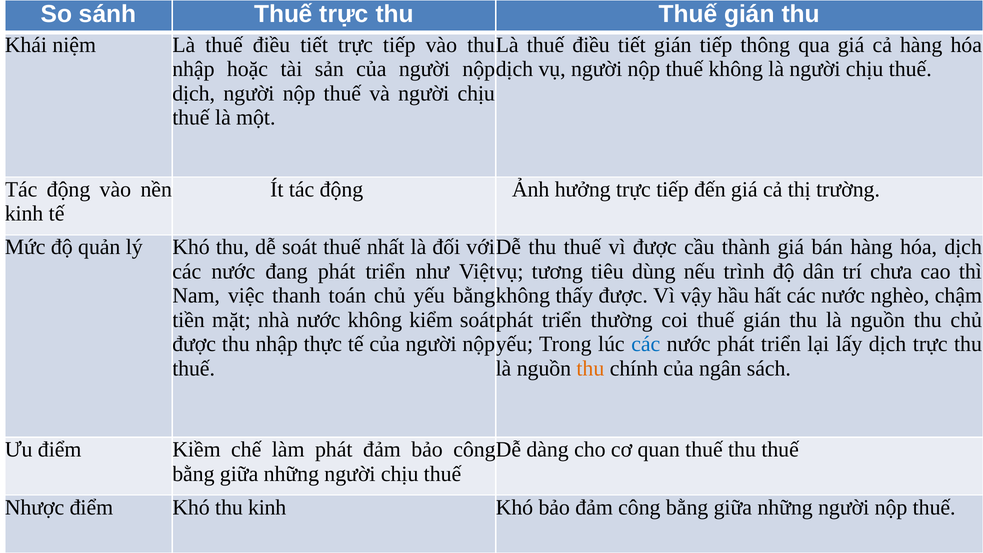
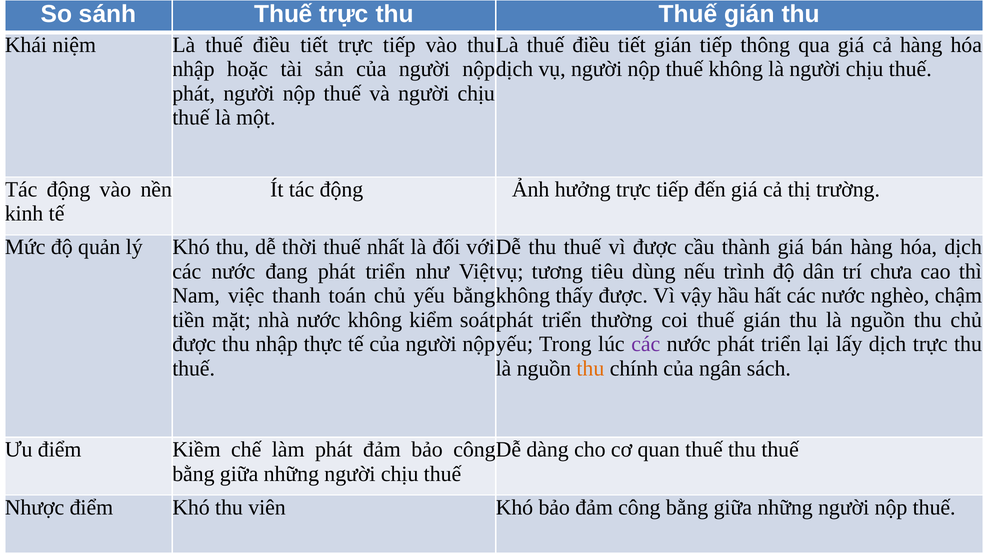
dịch: dịch -> phát (194, 93)
dễ soát: soát -> thời (300, 247)
các colour: blue -> purple (646, 344)
thu kinh: kinh -> viên (267, 507)
